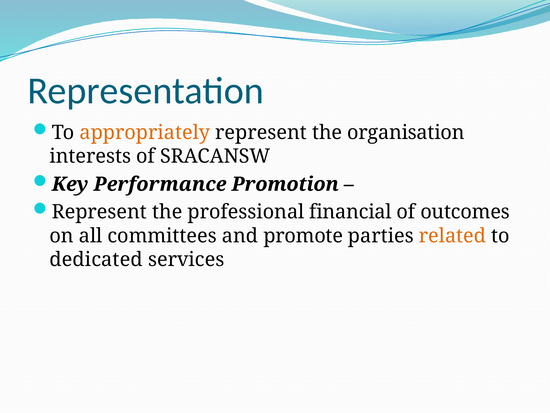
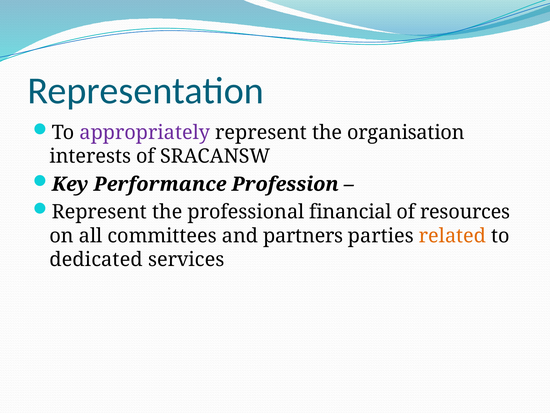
appropriately colour: orange -> purple (145, 132)
Promotion: Promotion -> Profession (285, 184)
outcomes: outcomes -> resources (465, 212)
promote: promote -> partners (303, 236)
